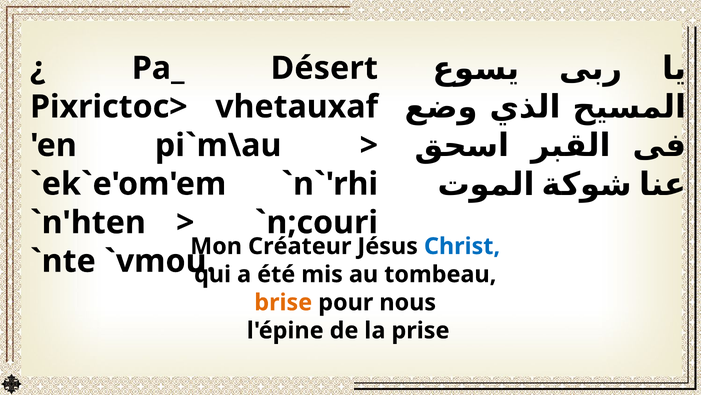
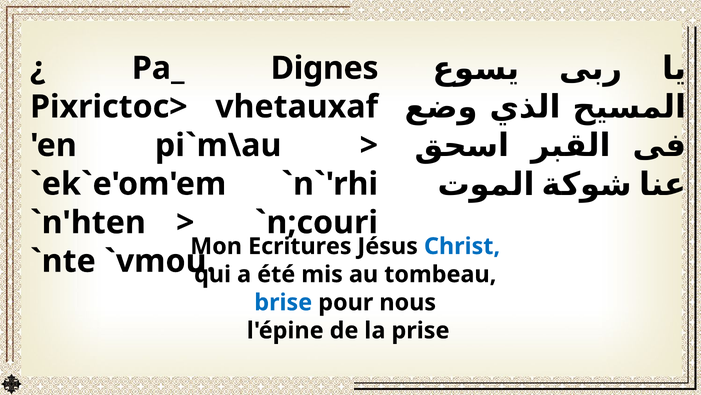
Désert: Désert -> Dignes (325, 68)
Créateur: Créateur -> Ecritures (300, 246)
brise colour: orange -> blue (283, 302)
